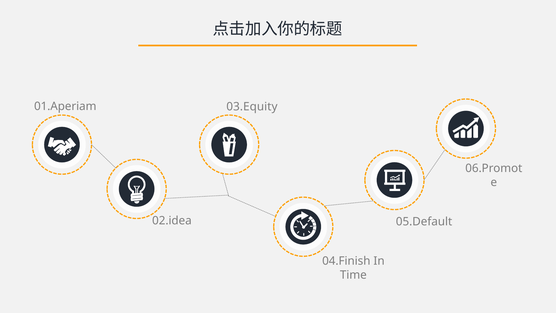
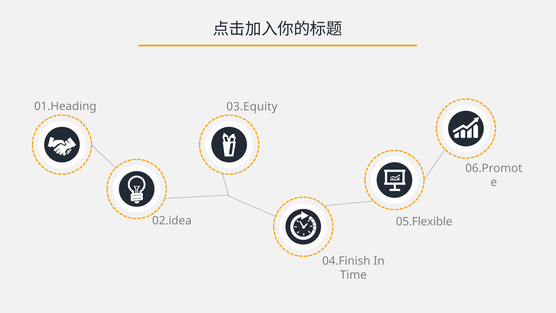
01.Aperiam: 01.Aperiam -> 01.Heading (65, 106)
05.Default: 05.Default -> 05.Flexible (424, 222)
